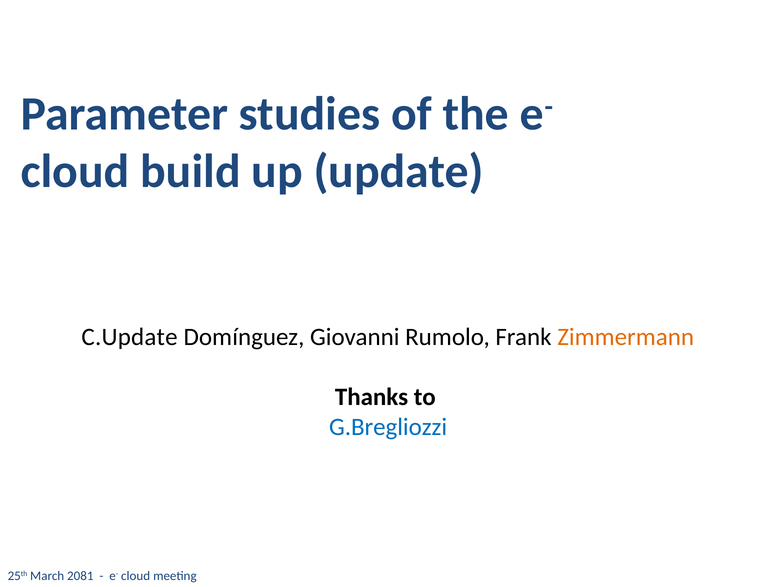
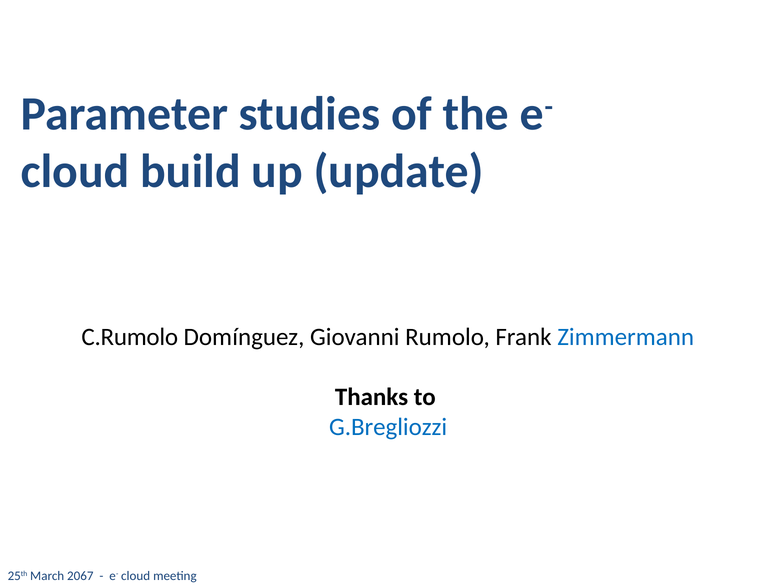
C.Update: C.Update -> C.Rumolo (130, 337)
Zimmermann colour: orange -> blue (626, 337)
2081: 2081 -> 2067 (80, 576)
